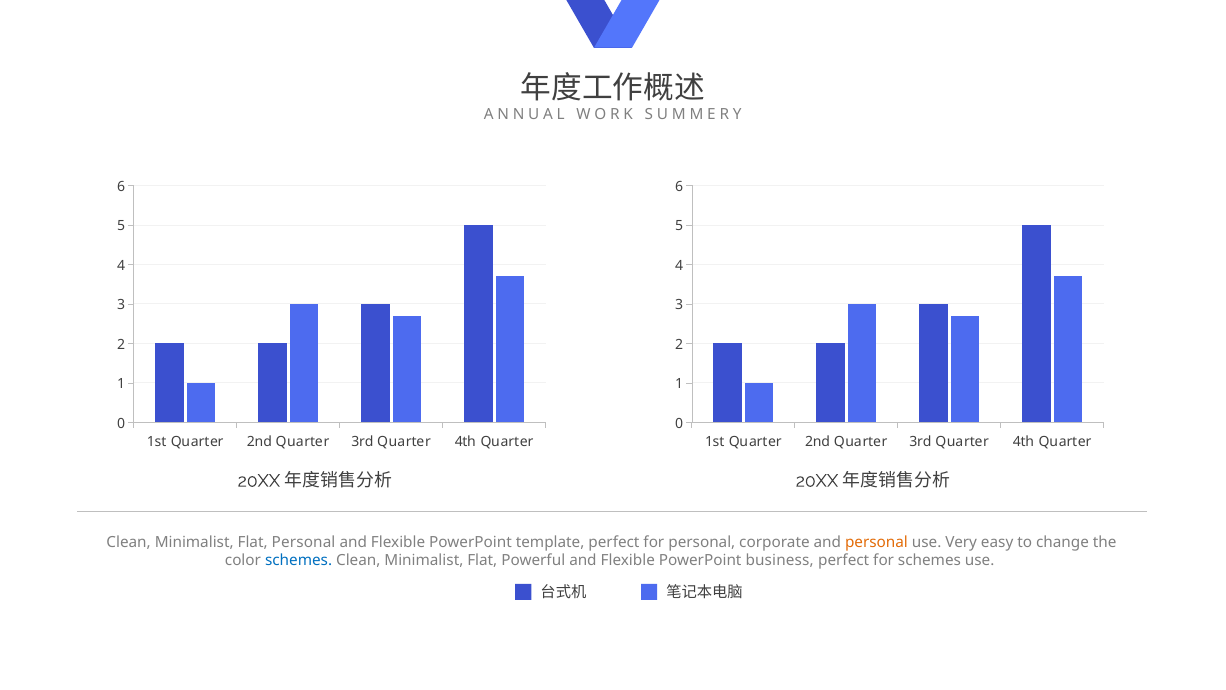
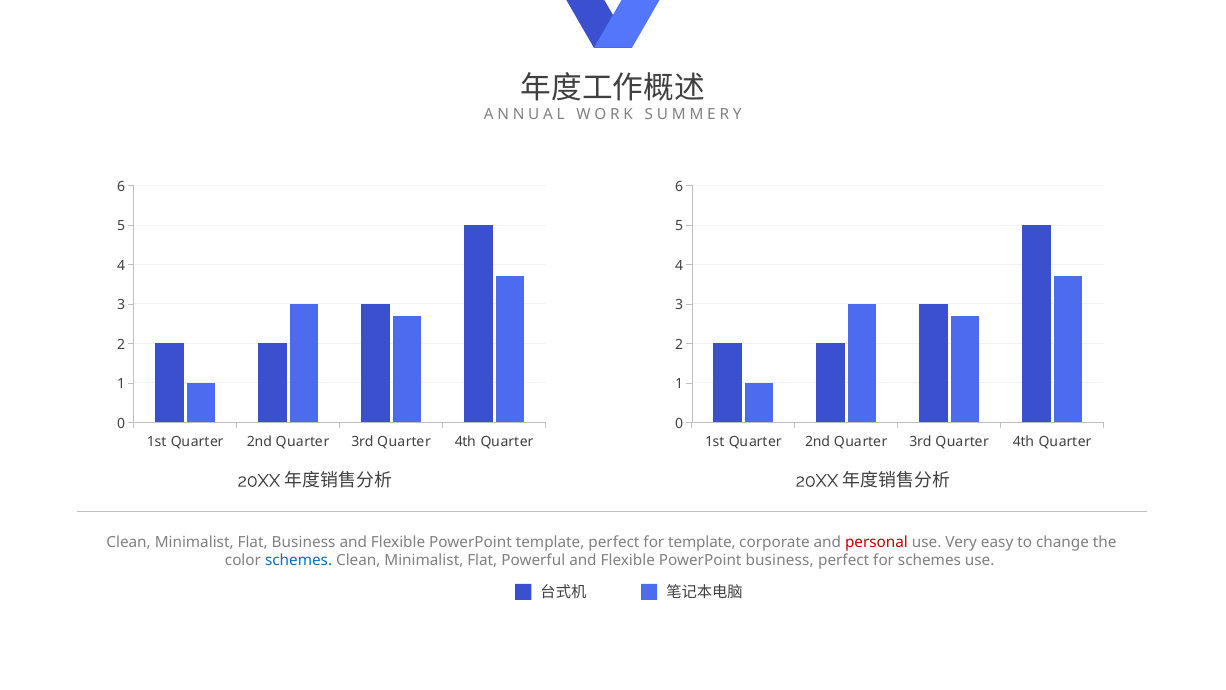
Flat Personal: Personal -> Business (304, 542)
for personal: personal -> template (702, 542)
personal colour: orange -> red (877, 542)
